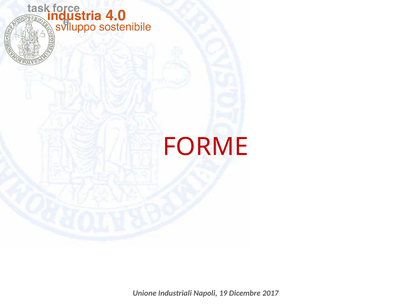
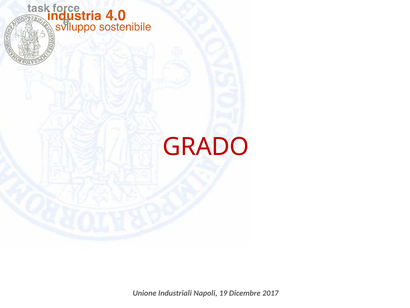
FORME: FORME -> GRADO (206, 147)
